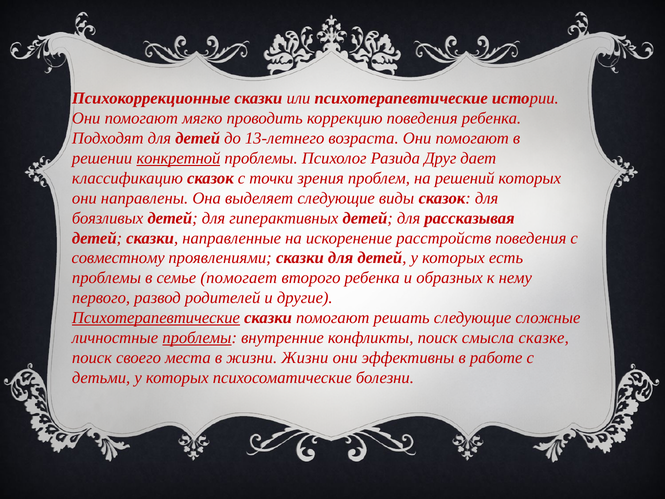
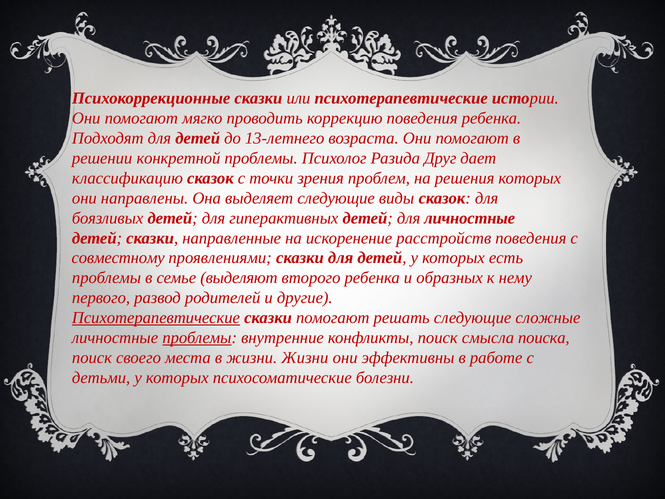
конкретной underline: present -> none (178, 158)
решений: решений -> решения (465, 178)
для рассказывая: рассказывая -> личностные (470, 218)
помогает: помогает -> выделяют (239, 278)
сказке: сказке -> поиска (544, 338)
